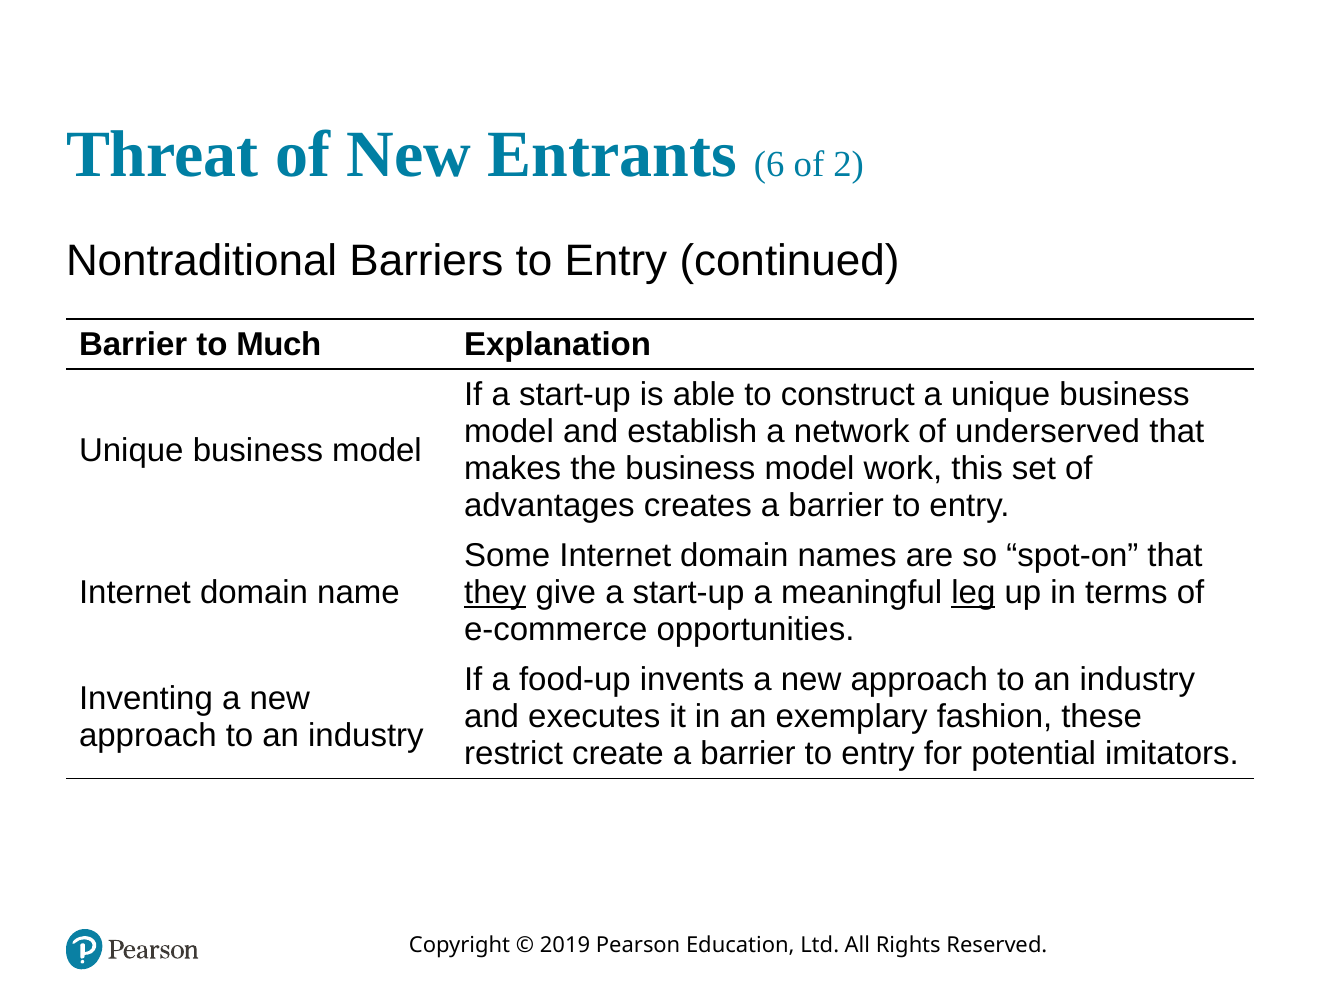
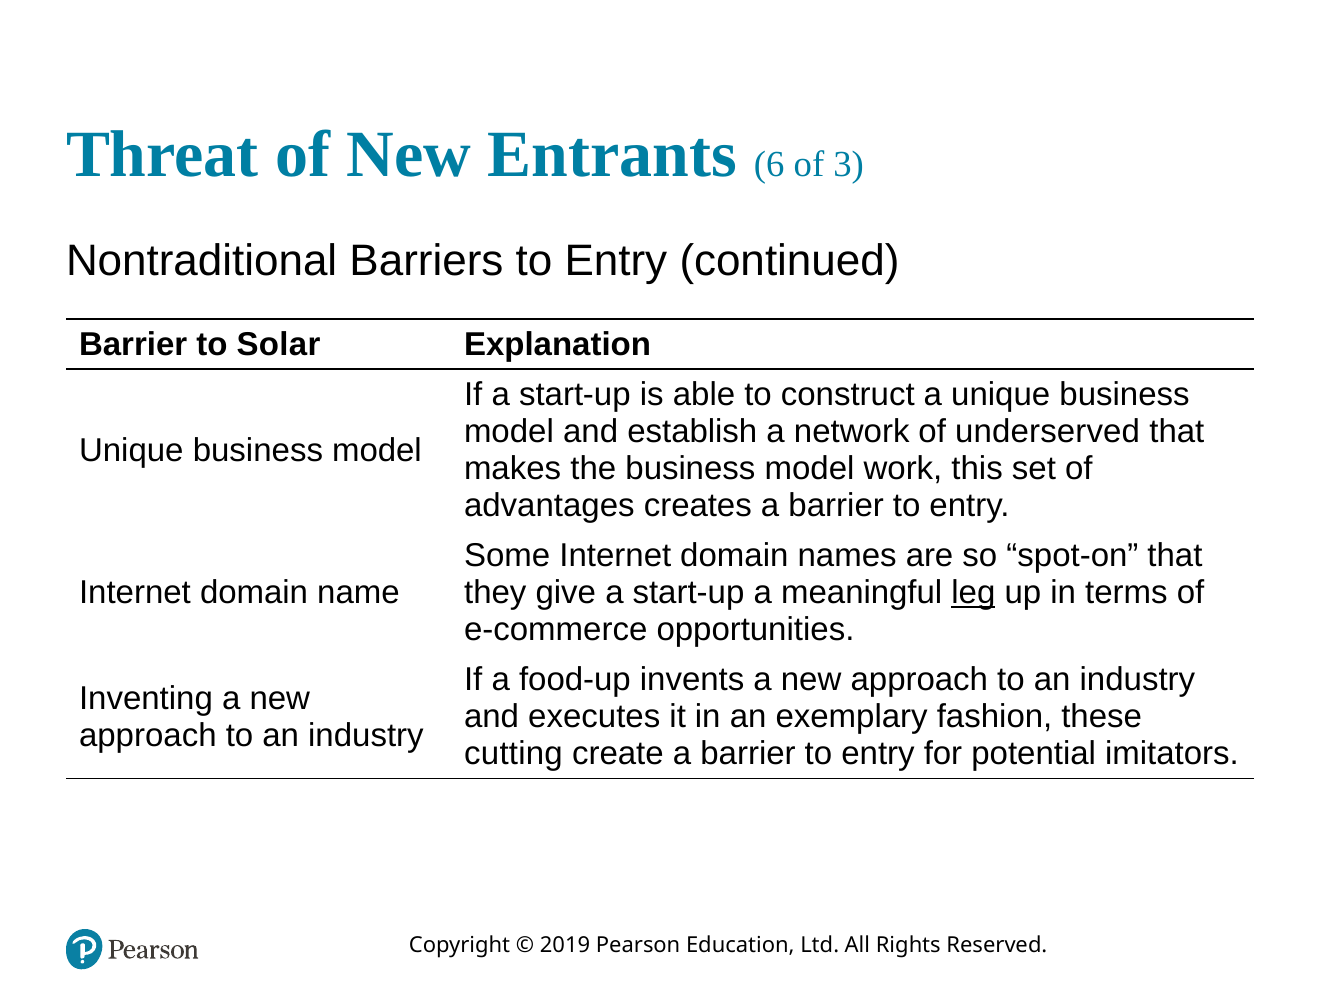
2: 2 -> 3 (849, 164)
Much: Much -> Solar (278, 345)
they underline: present -> none (495, 593)
restrict: restrict -> cutting (514, 754)
